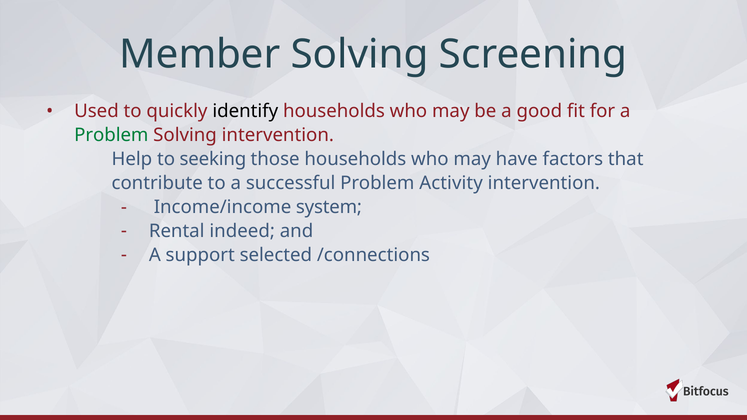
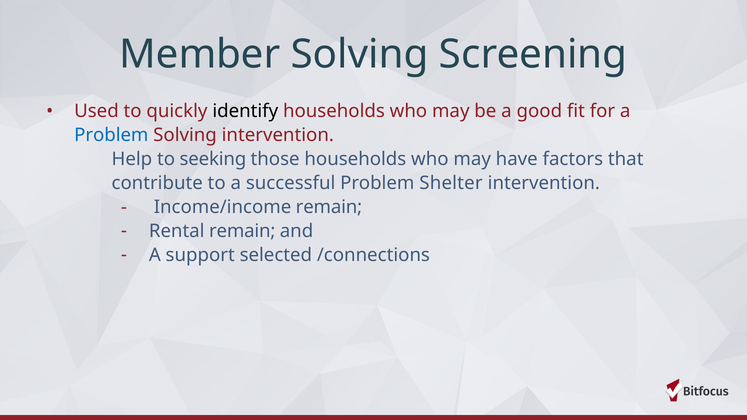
Problem colour: green -> blue (111, 135)
Activity: Activity -> Shelter (451, 183)
Income/income system: system -> remain (329, 207)
Rental indeed: indeed -> remain (242, 231)
